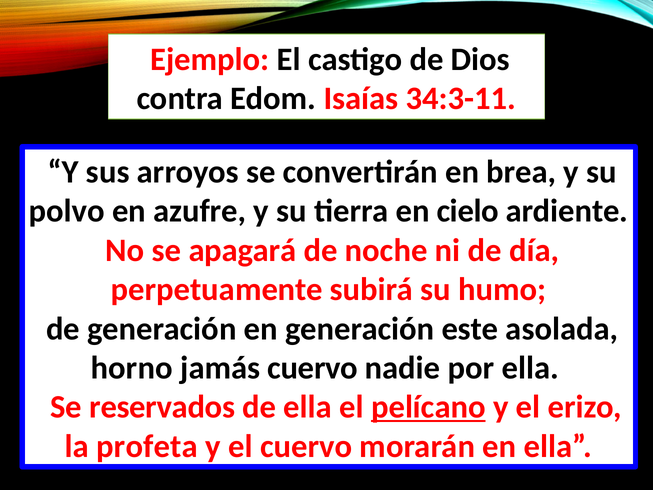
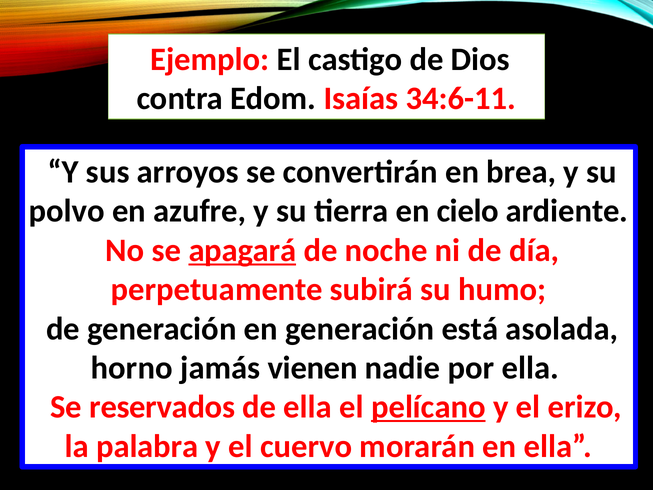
34:3-11: 34:3-11 -> 34:6-11 (461, 98)
apagará underline: none -> present (242, 250)
este: este -> está (470, 329)
jamás cuervo: cuervo -> vienen (313, 368)
profeta: profeta -> palabra (147, 446)
